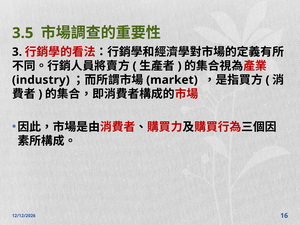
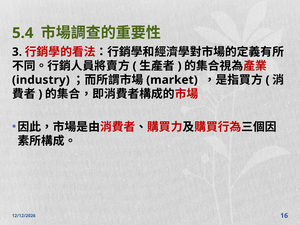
3.5: 3.5 -> 5.4 (23, 33)
